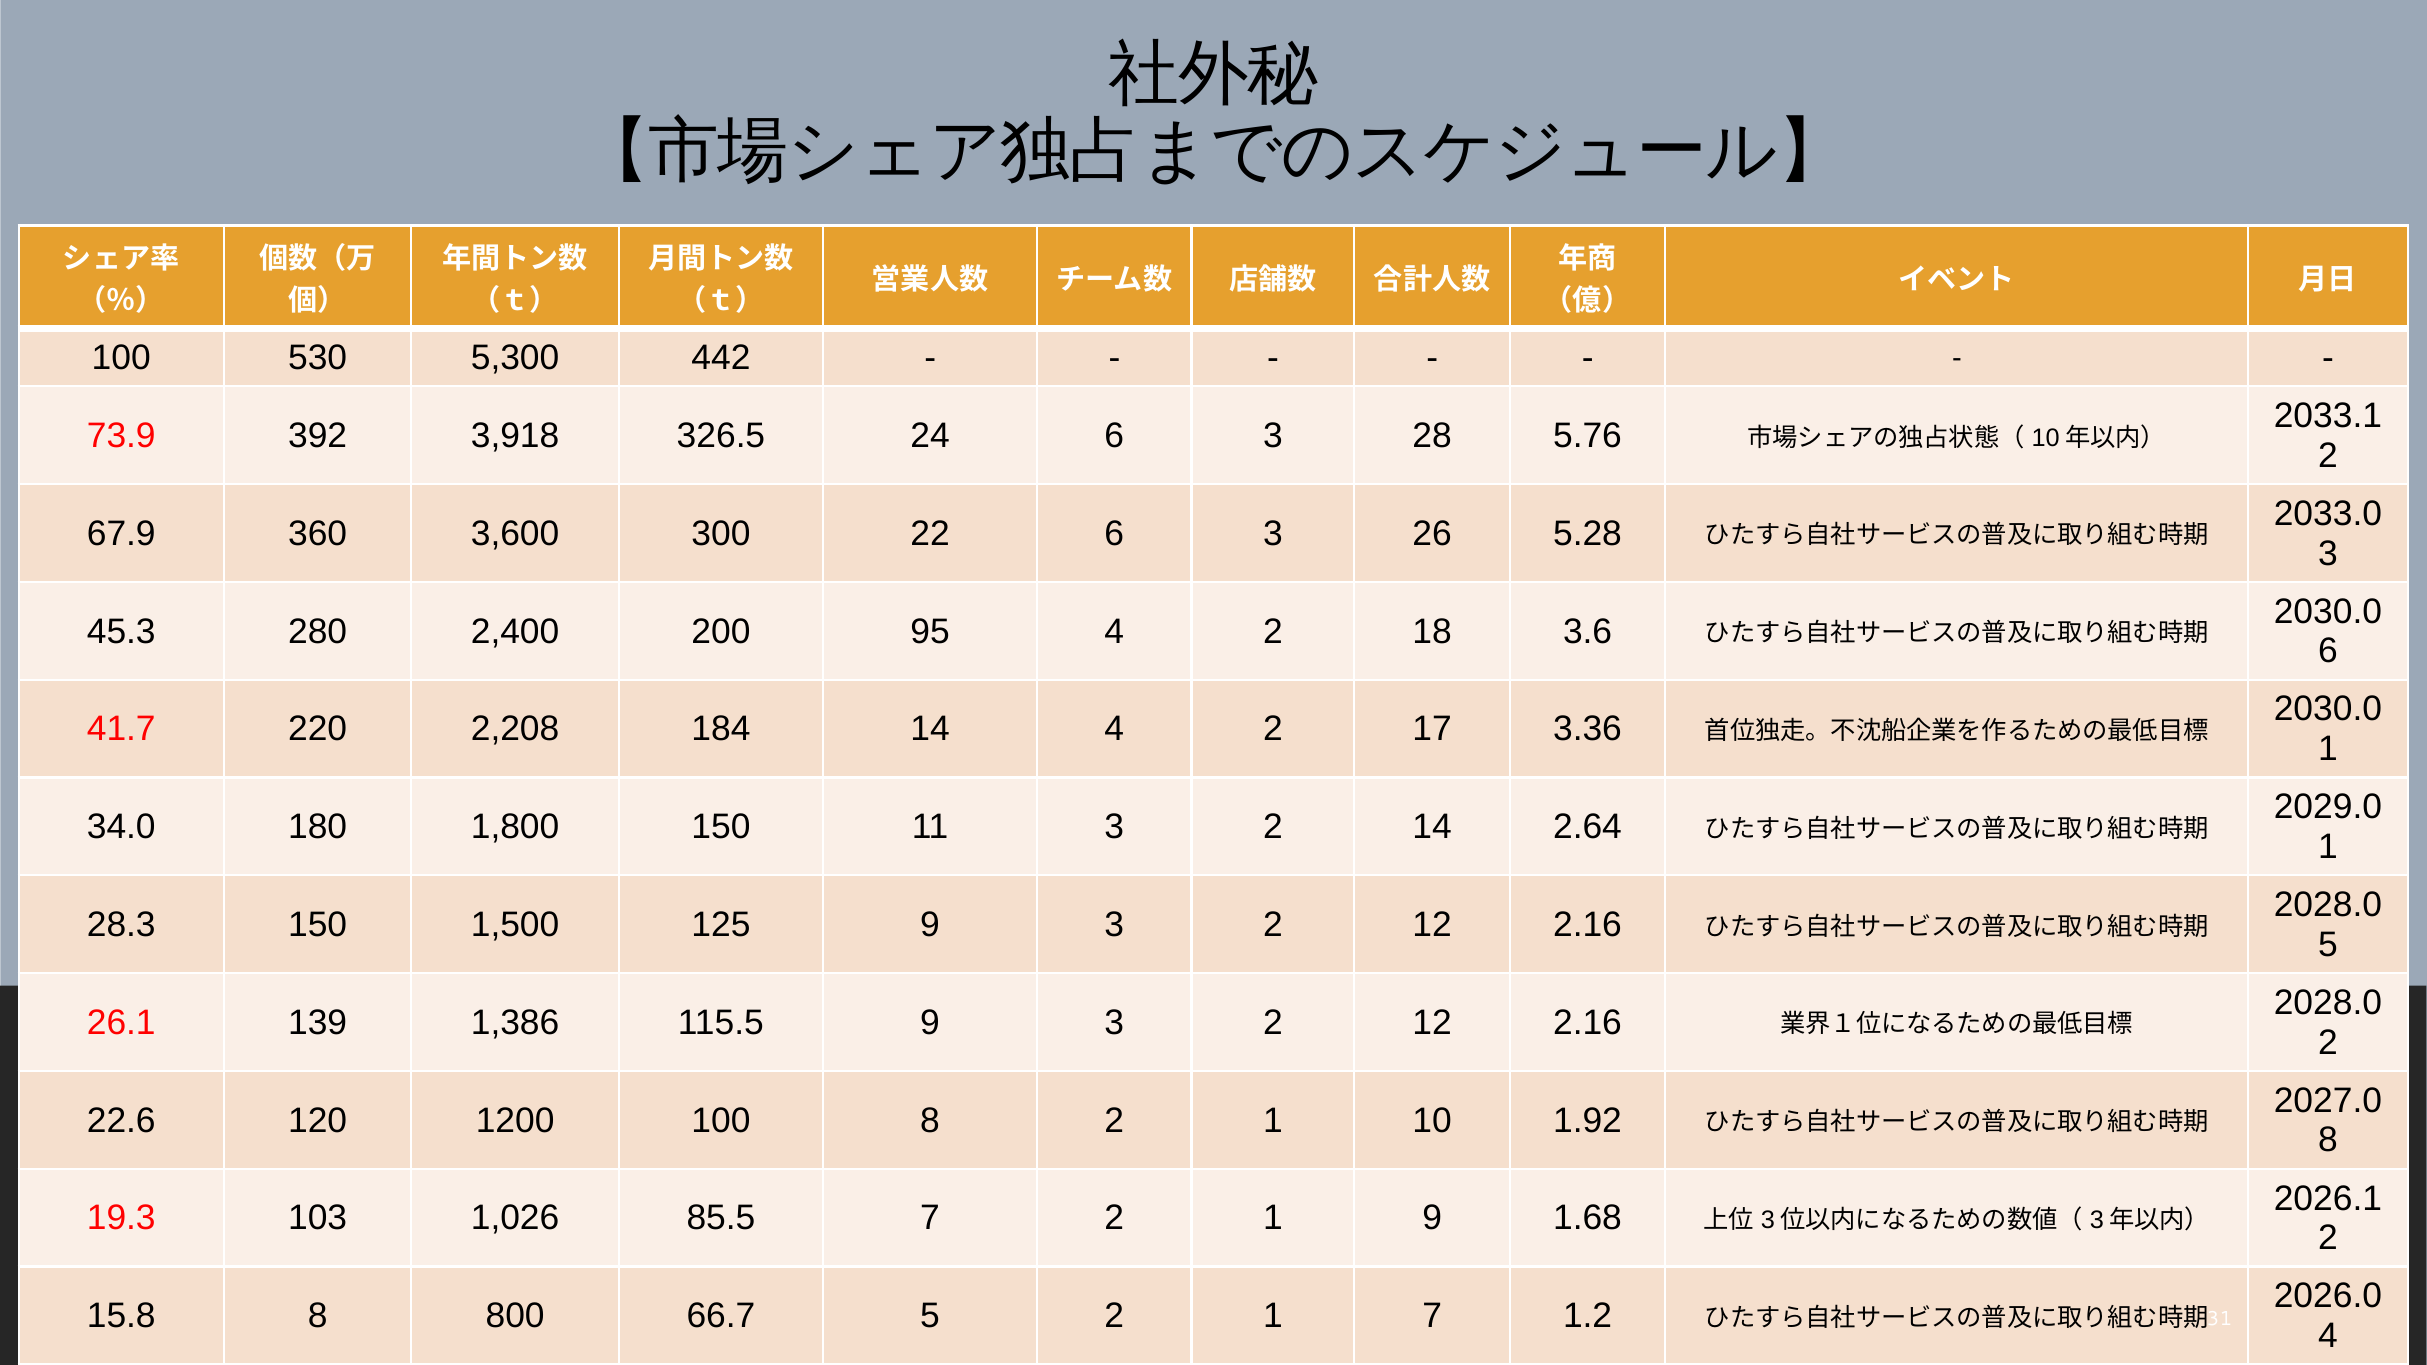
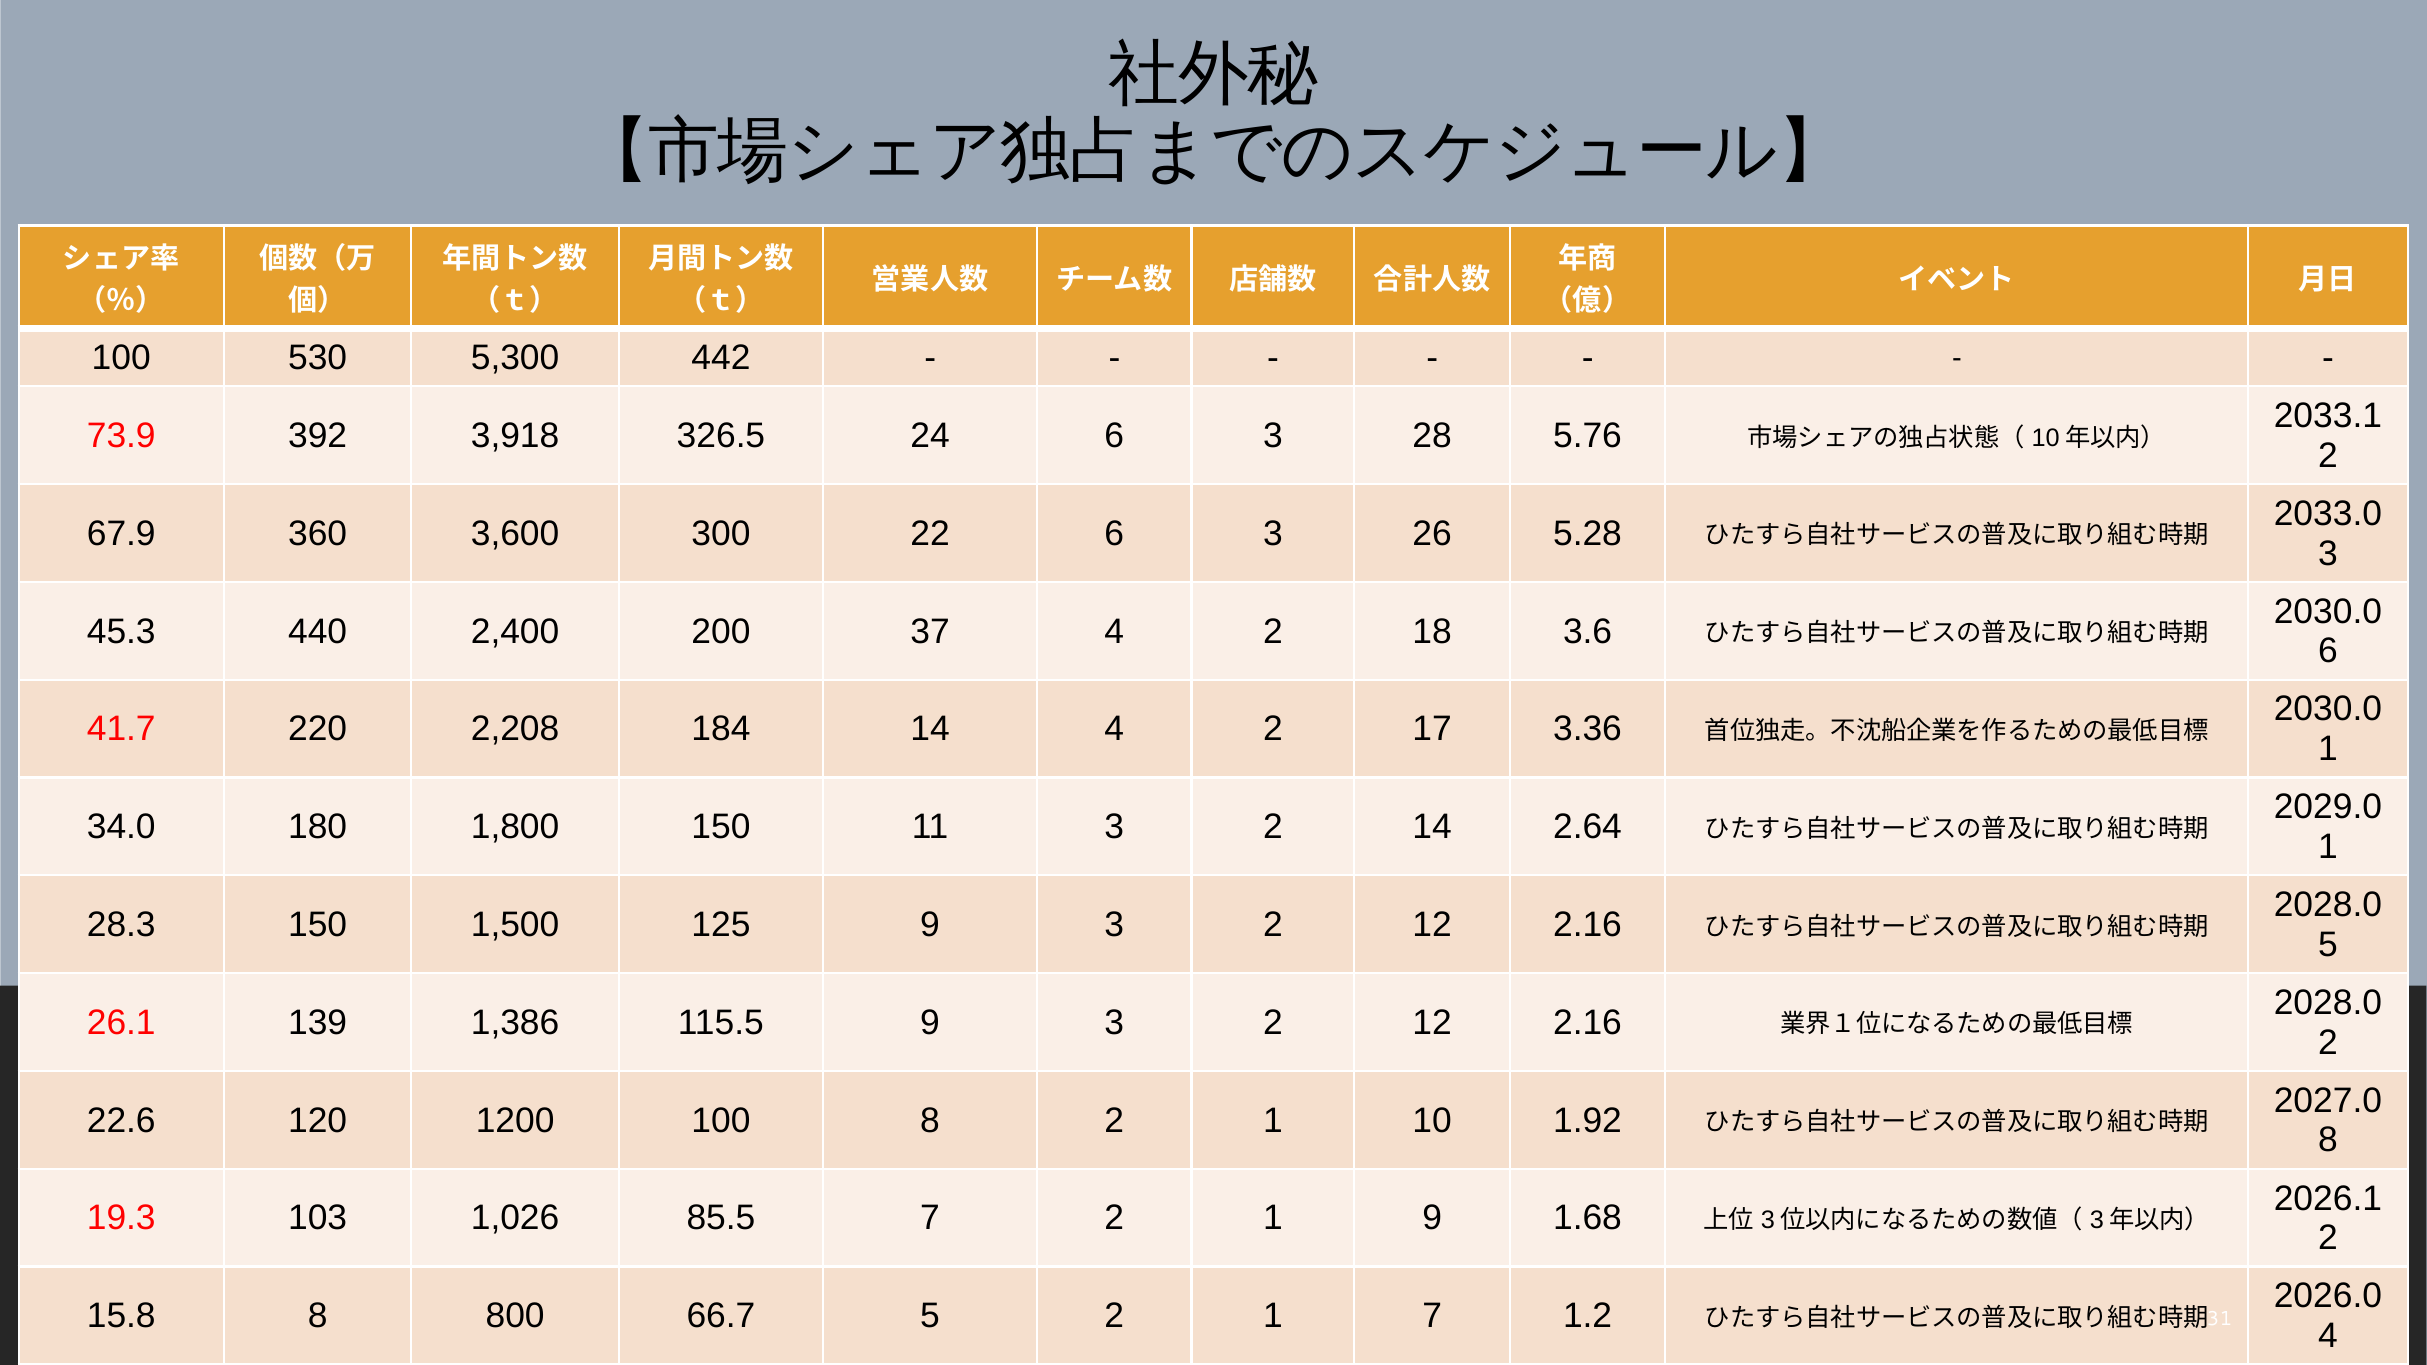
280: 280 -> 440 (318, 631)
95: 95 -> 37 (930, 631)
